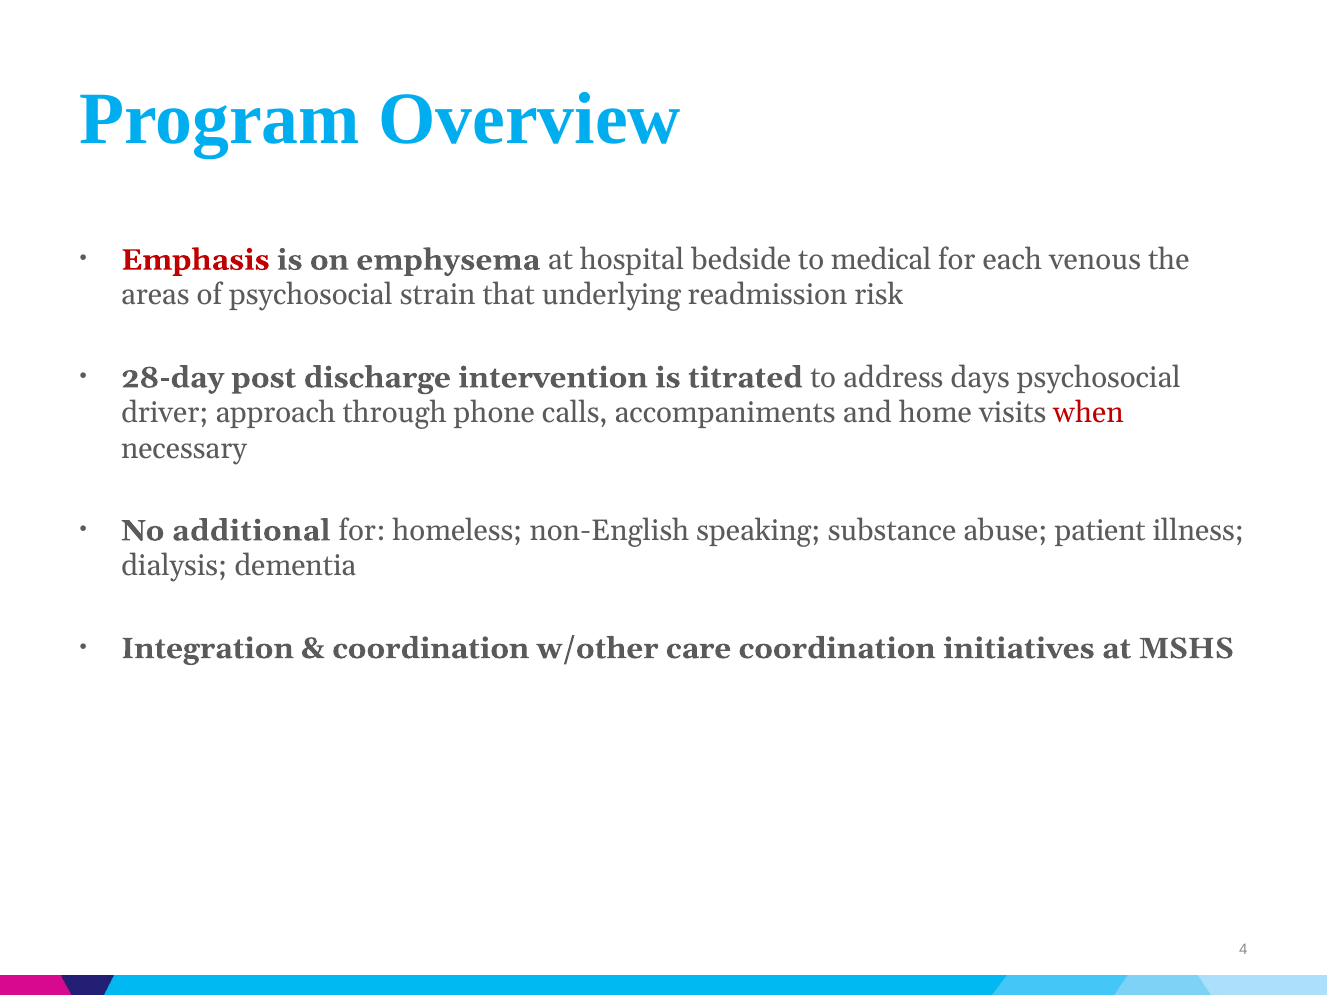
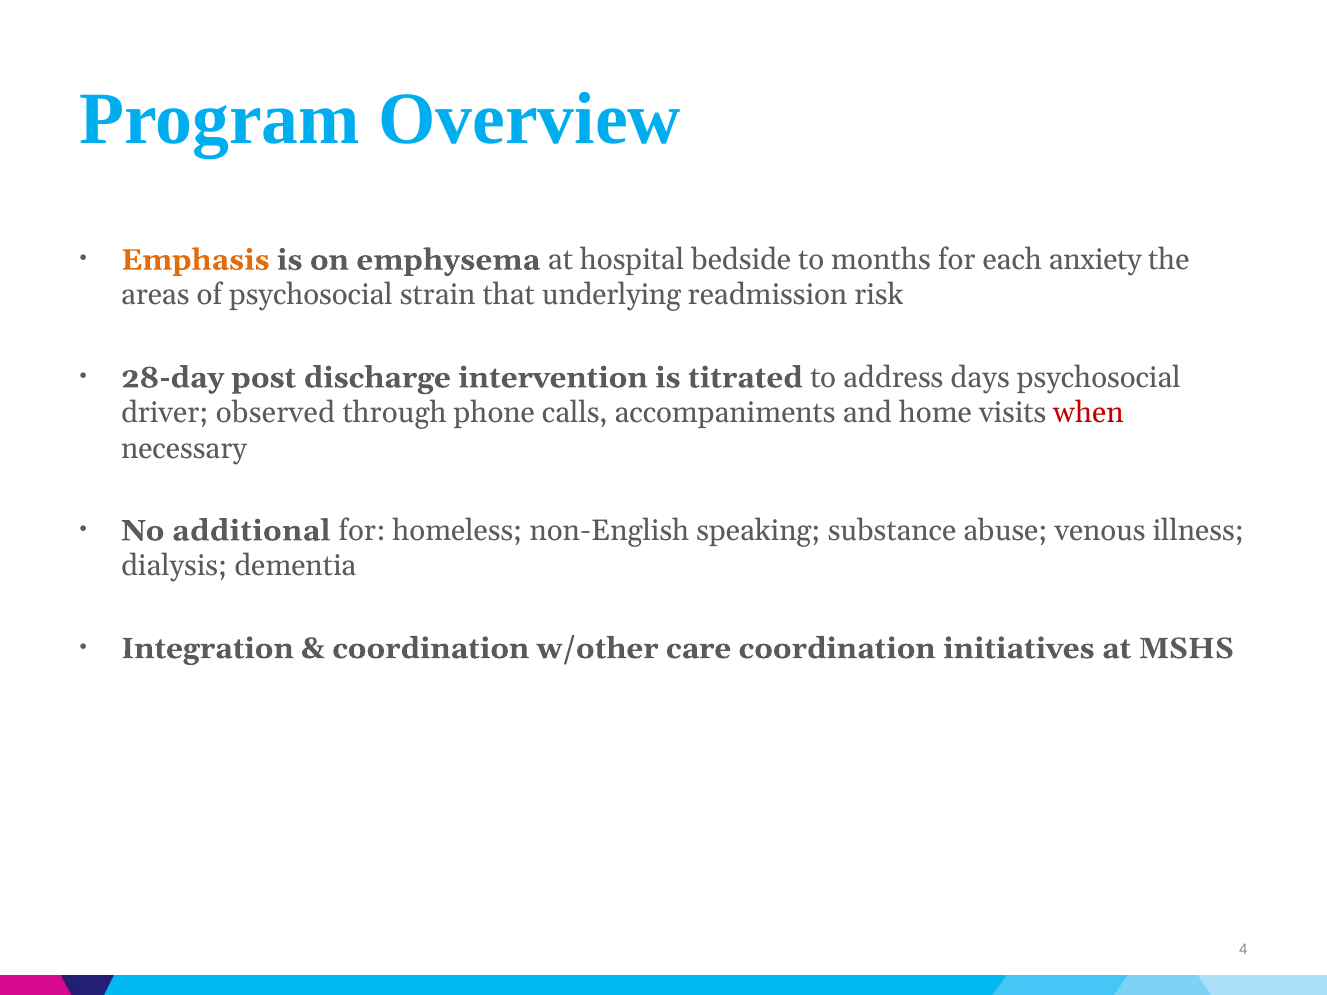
Emphasis colour: red -> orange (195, 260)
medical: medical -> months (881, 260)
venous: venous -> anxiety (1095, 260)
approach: approach -> observed (275, 413)
patient: patient -> venous (1100, 531)
